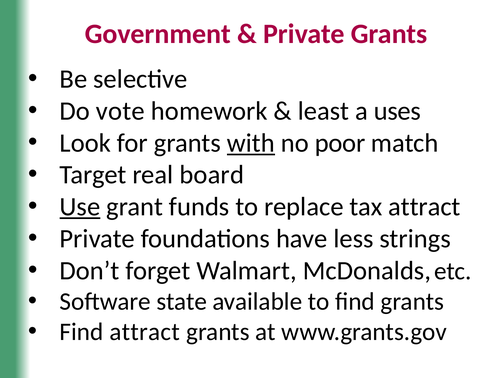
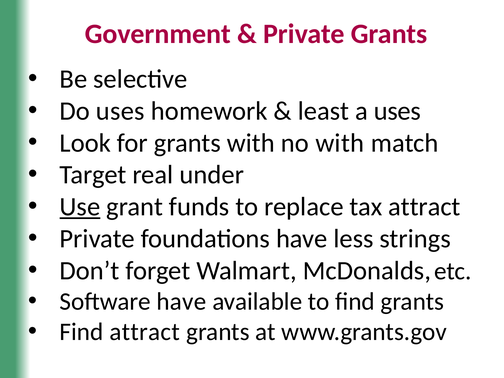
Do vote: vote -> uses (120, 111)
with underline: present -> none (251, 143)
no poor: poor -> with (340, 143)
board: board -> under (212, 175)
Software state: state -> have (181, 302)
